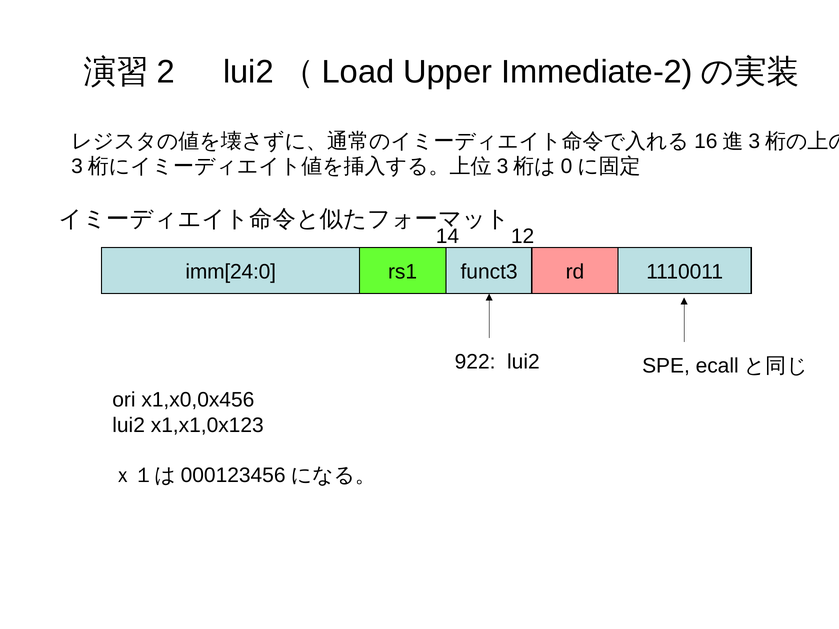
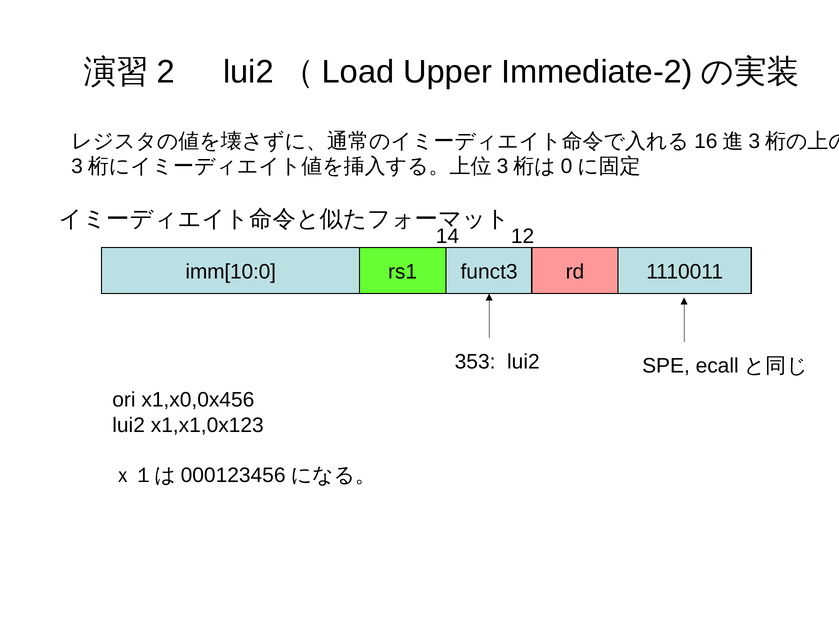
imm[24:0: imm[24:0 -> imm[10:0 (231, 272)
922: 922 -> 353 (475, 362)
